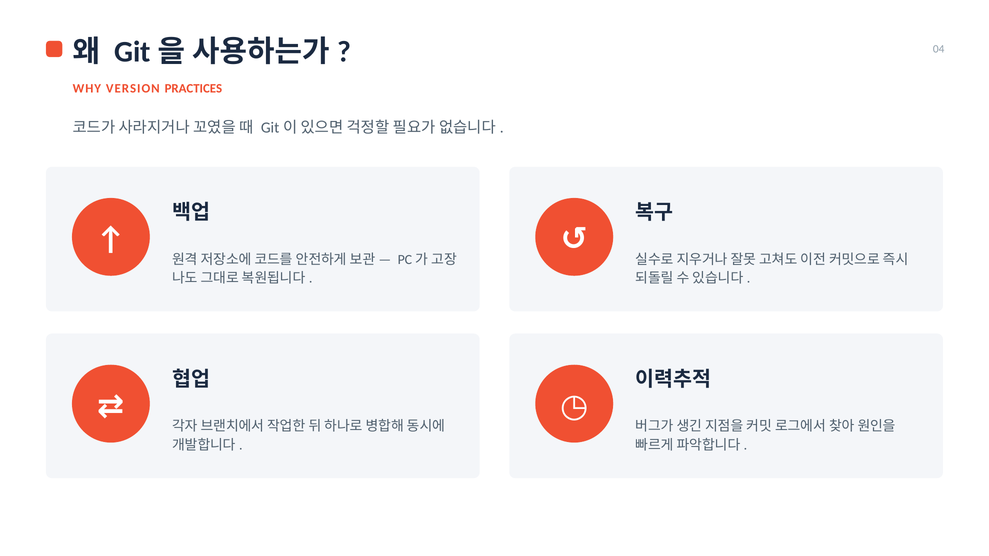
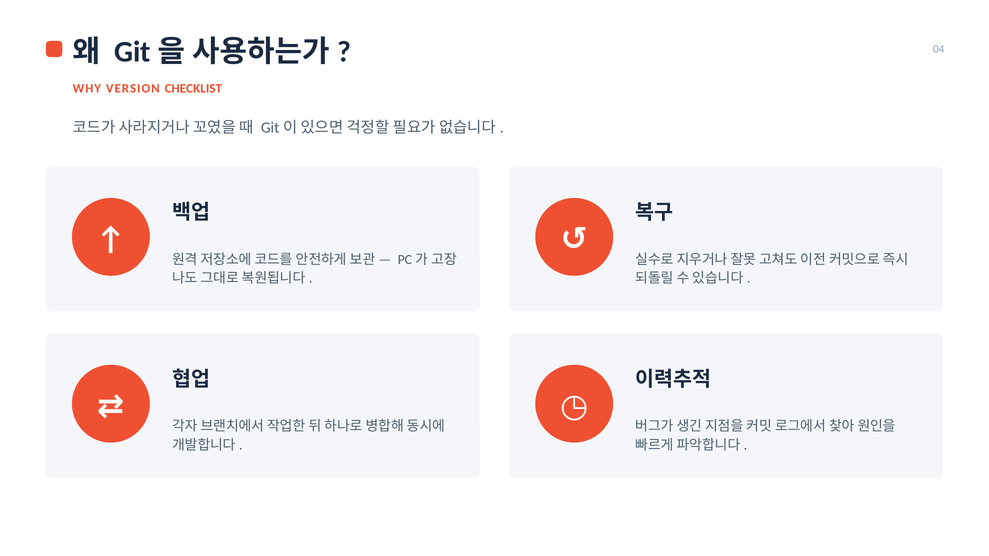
PRACTICES: PRACTICES -> CHECKLIST (193, 88)
